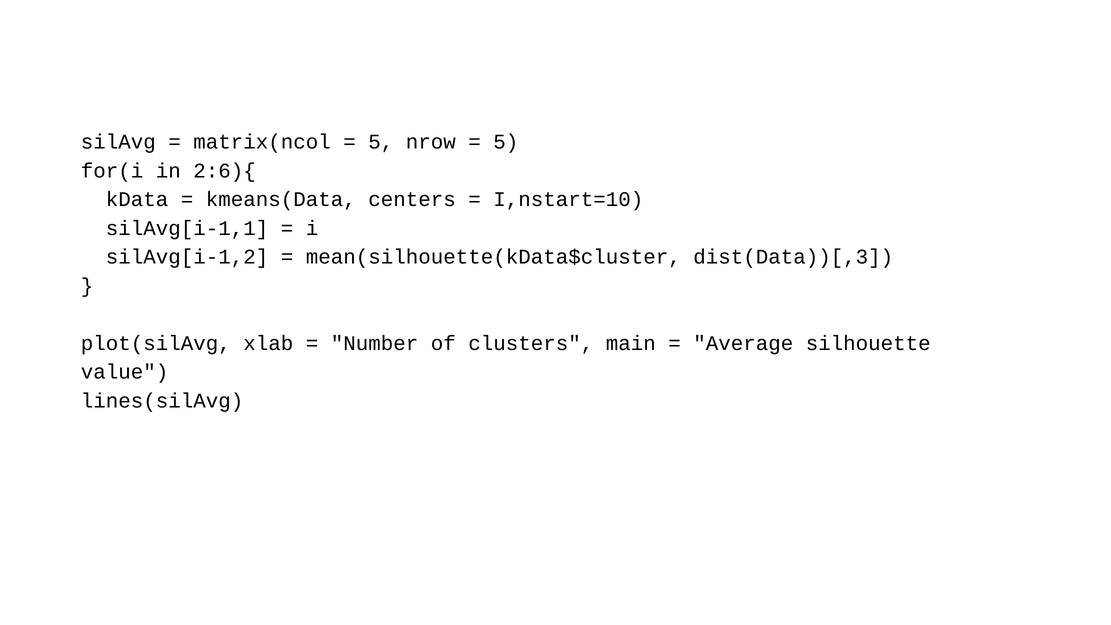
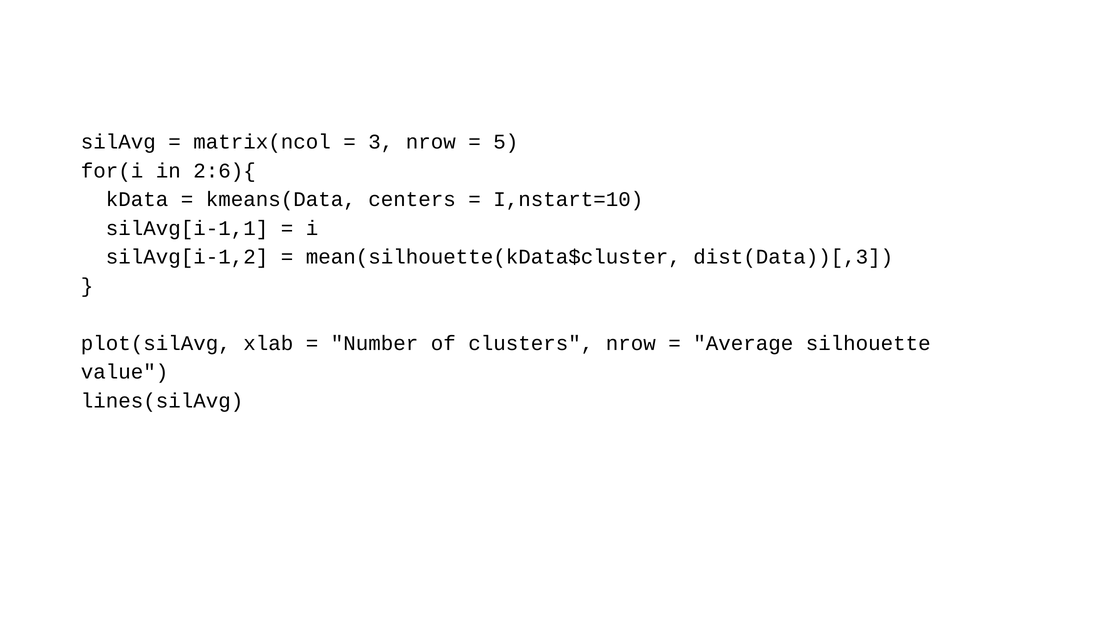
5: 5 -> 3 (381, 142)
clusters main: main -> nrow (631, 343)
